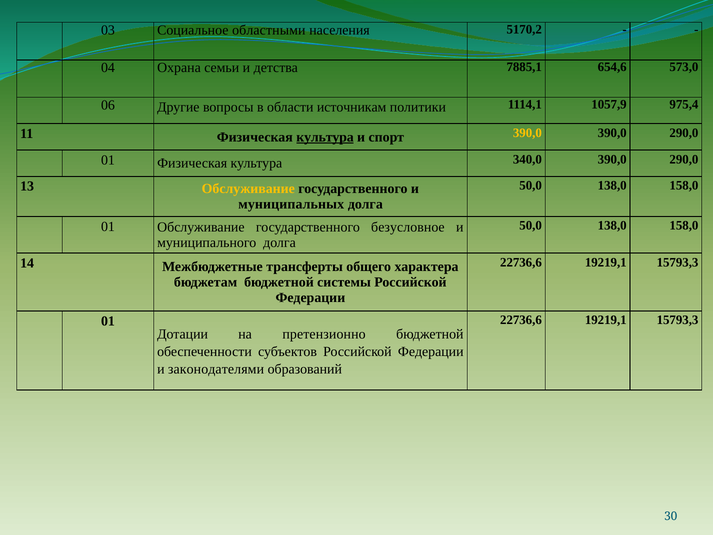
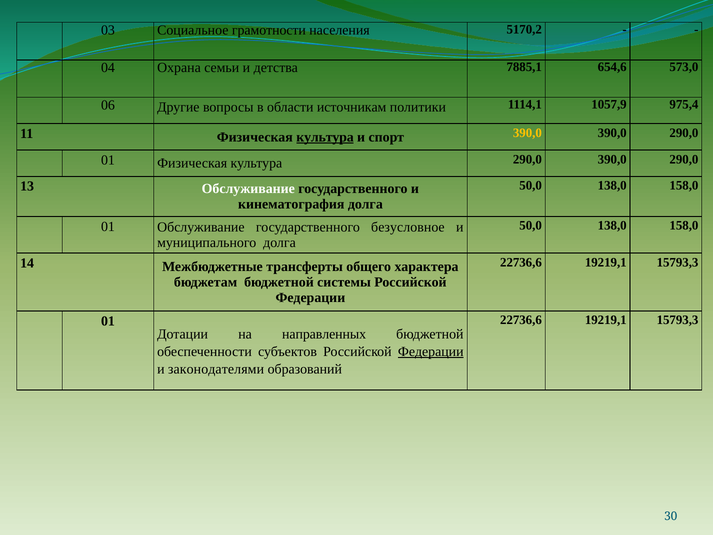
областными: областными -> грамотности (269, 30)
культура 340,0: 340,0 -> 290,0 (527, 159)
Обслуживание colour: yellow -> white (248, 189)
муниципальных: муниципальных -> кинематография (291, 204)
претензионно: претензионно -> направленных (324, 334)
Федерации underline: none -> present (431, 352)
